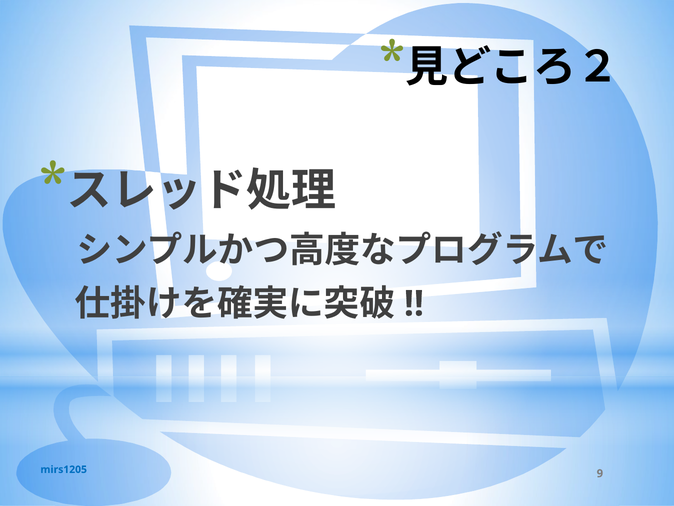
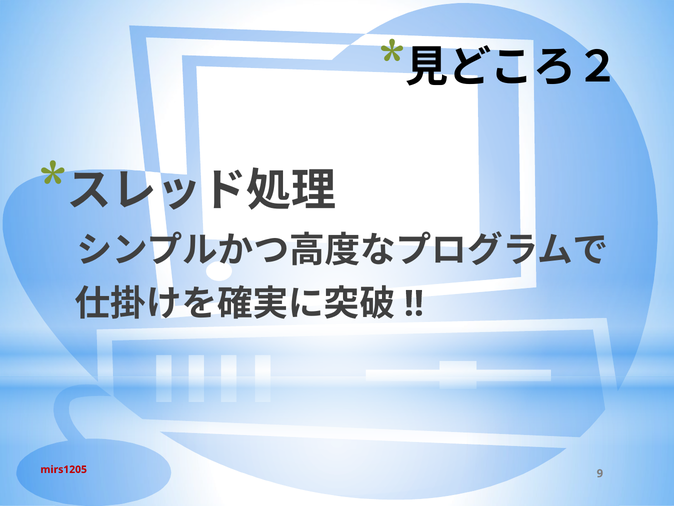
mirs1205 colour: blue -> red (64, 469)
